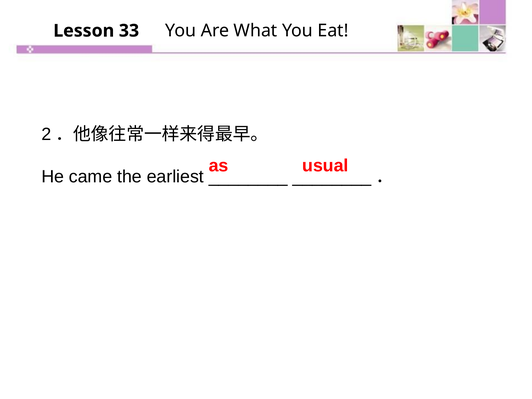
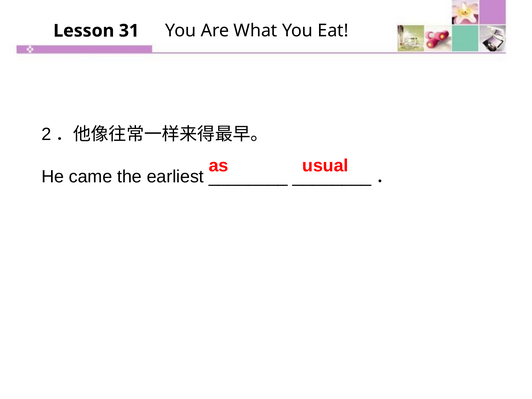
33: 33 -> 31 (129, 31)
